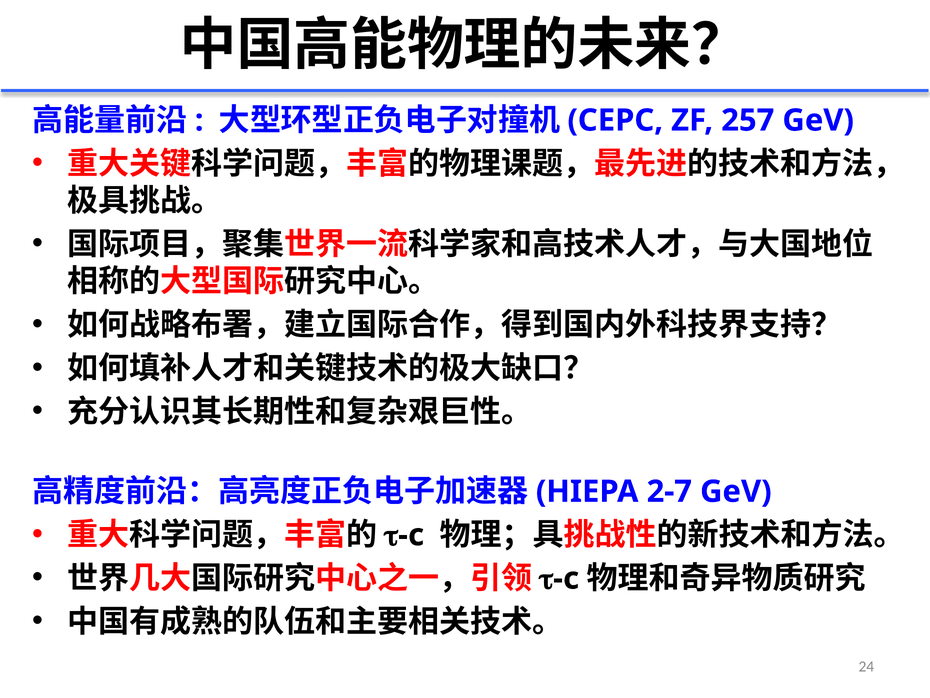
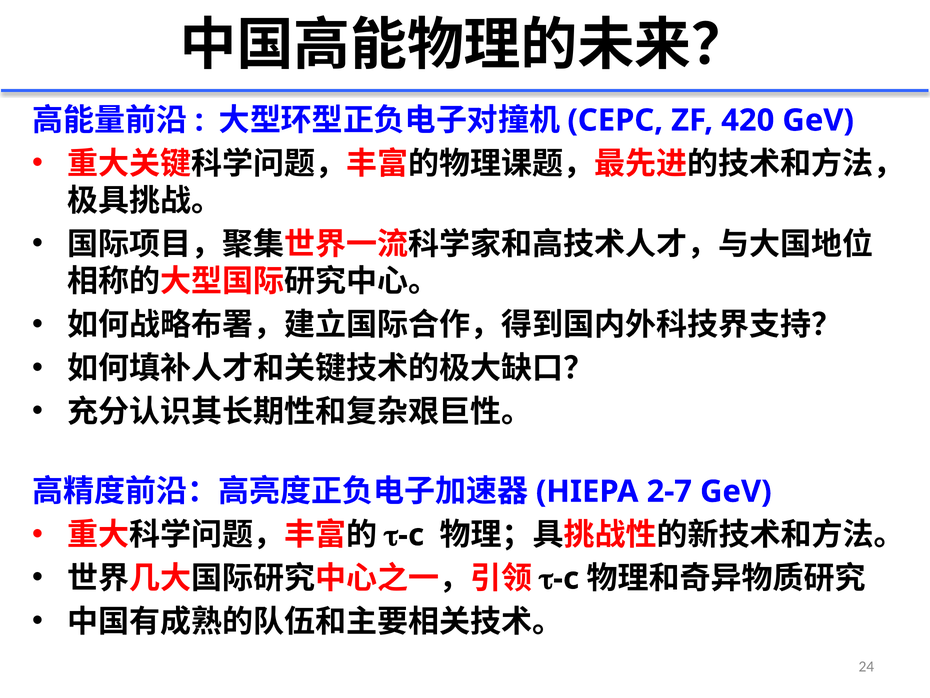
257: 257 -> 420 (748, 120)
